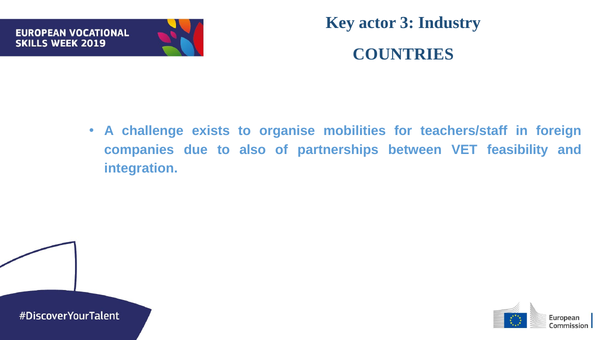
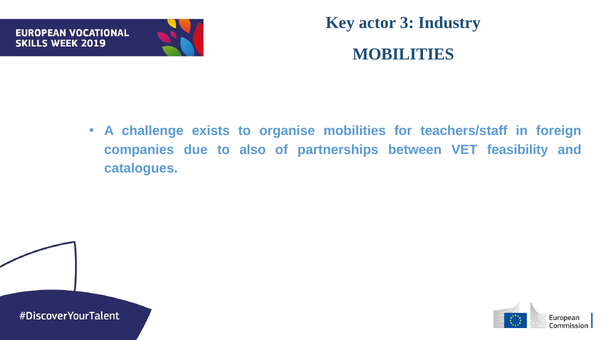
COUNTRIES: COUNTRIES -> MOBILITIES (403, 54)
integration: integration -> catalogues (141, 168)
